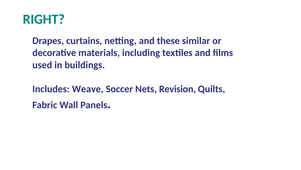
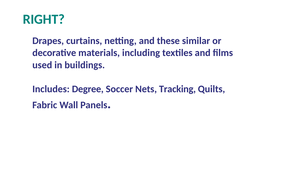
Weave: Weave -> Degree (88, 89)
Revision: Revision -> Tracking (177, 89)
